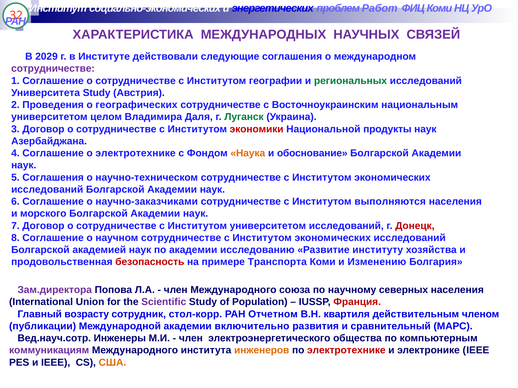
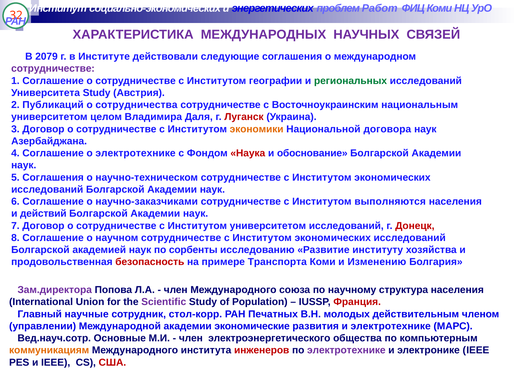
2029: 2029 -> 2079 (46, 57)
Проведения: Проведения -> Публикаций (53, 105)
географических: географических -> сотрудничества (136, 105)
Луганск colour: green -> red (244, 117)
экономики colour: red -> orange (257, 129)
продукты: продукты -> договора (387, 129)
Наука colour: orange -> red (248, 153)
морского: морского -> действий (43, 214)
по академии: академии -> сорбенты (193, 250)
северных: северных -> структура (404, 290)
возрасту: возрасту -> научные (87, 314)
Отчетном: Отчетном -> Печатных (273, 314)
квартиля: квартиля -> молодых (347, 314)
публикации: публикации -> управлении (43, 327)
включительно: включительно -> экономические (252, 327)
и сравнительный: сравнительный -> электротехнике (391, 327)
Инженеры: Инженеры -> Основные (120, 339)
коммуникациям colour: purple -> orange (49, 351)
инженеров colour: orange -> red (262, 351)
электротехнике colour: red -> purple (346, 351)
США colour: orange -> red (112, 363)
